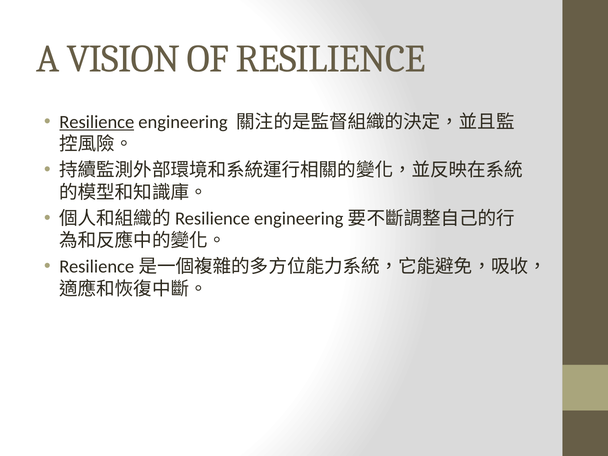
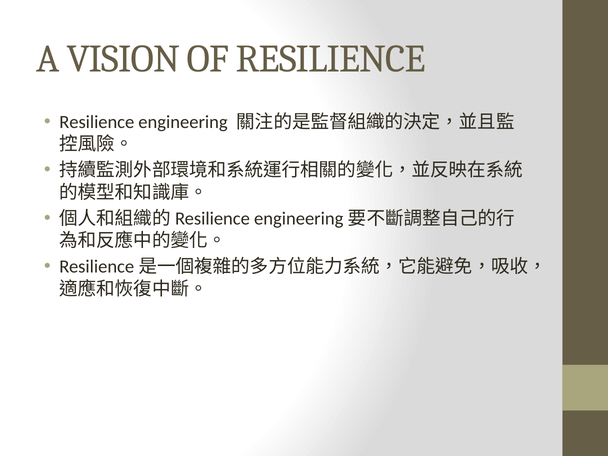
Resilience underline: present -> none (97, 122)
